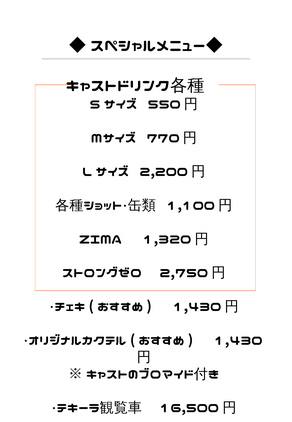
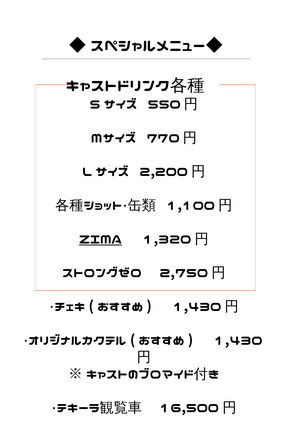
ZIMA underline: none -> present (100, 239)
